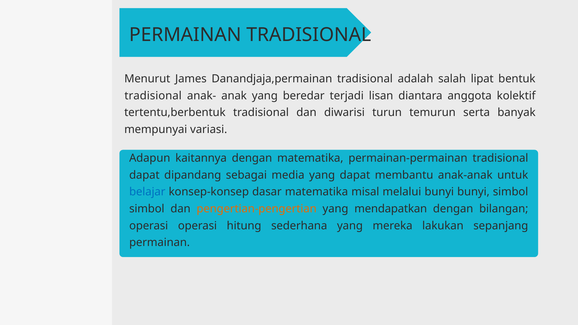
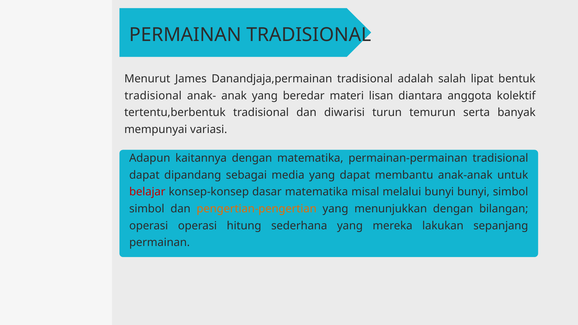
terjadi: terjadi -> materi (347, 96)
belajar colour: blue -> red (147, 192)
mendapatkan: mendapatkan -> menunjukkan (391, 209)
